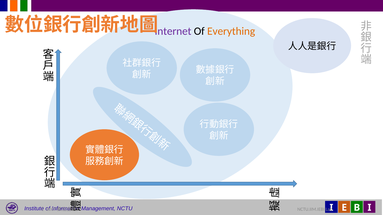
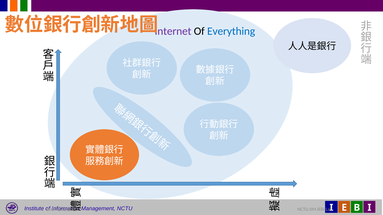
Everything colour: orange -> blue (231, 31)
